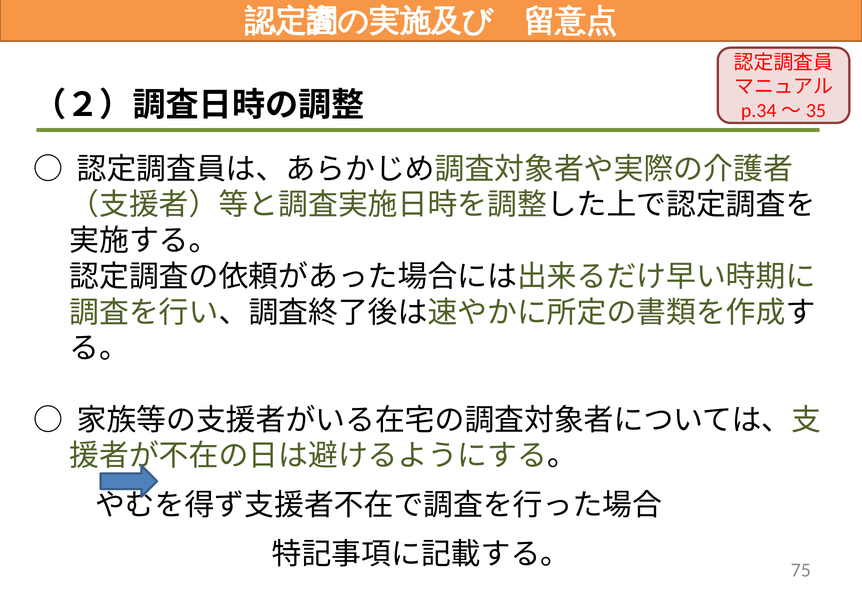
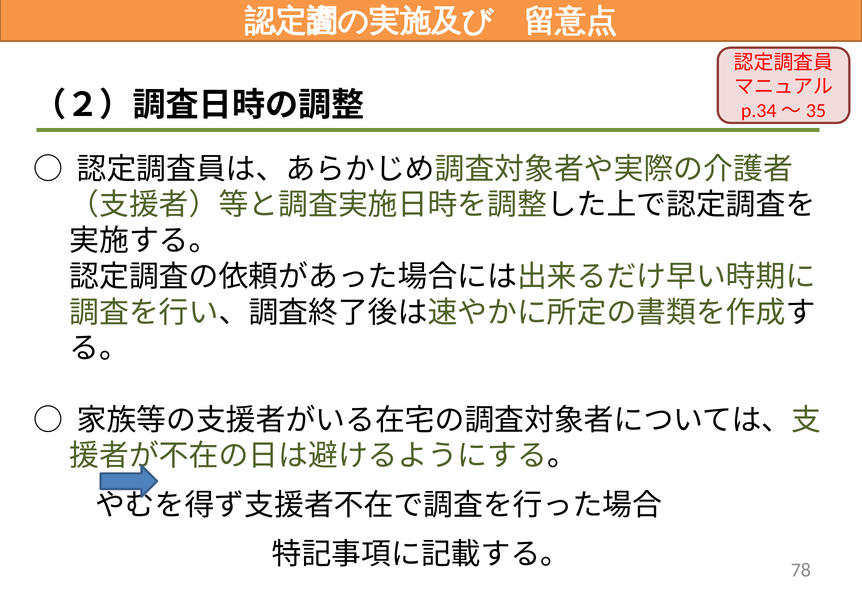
75: 75 -> 78 (801, 570)
